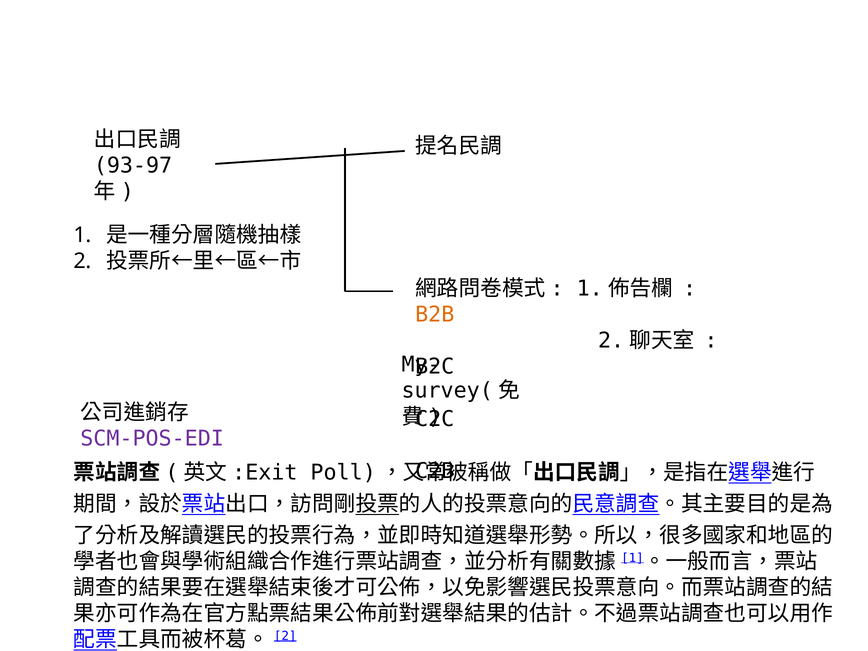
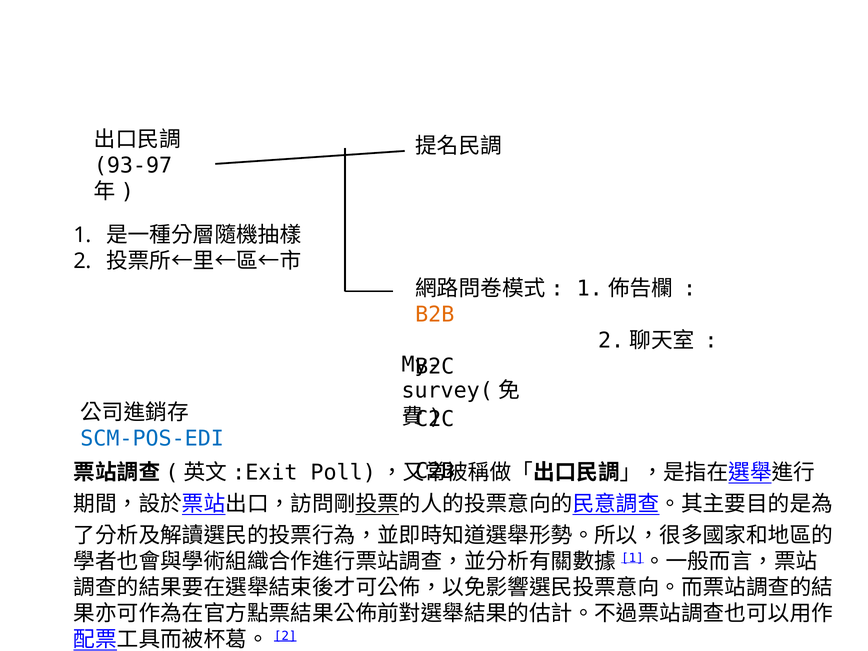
SCM-POS-EDI colour: purple -> blue (152, 439)
